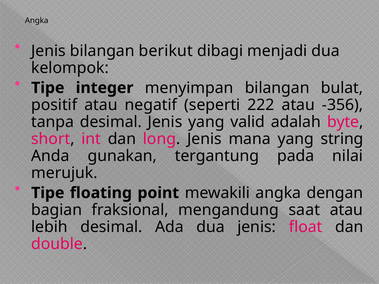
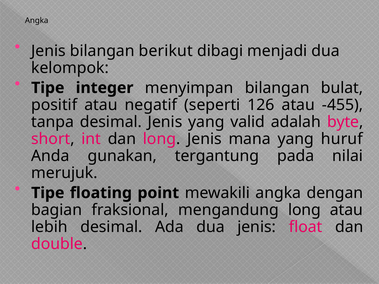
222: 222 -> 126 (261, 105)
-356: -356 -> -455 (342, 105)
string: string -> huruf (342, 139)
mengandung saat: saat -> long (304, 210)
